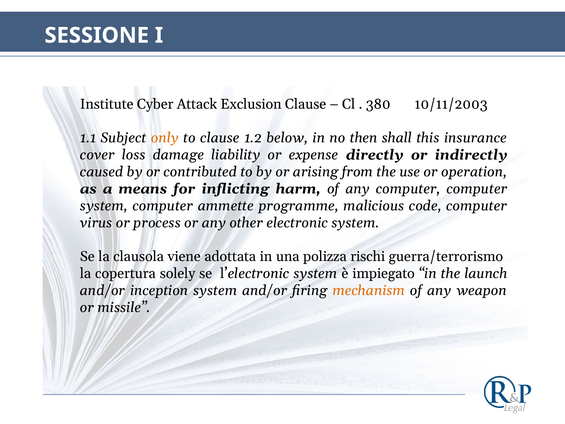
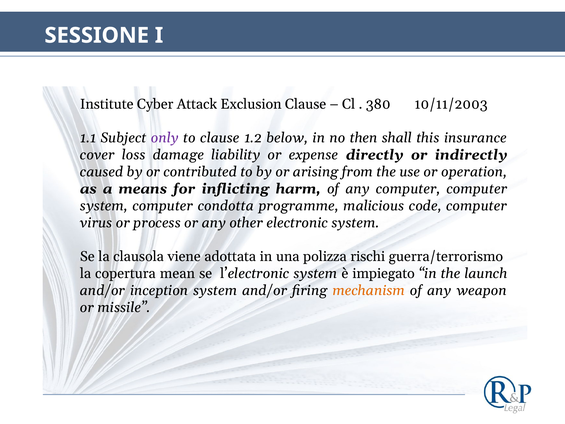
only colour: orange -> purple (165, 138)
ammette: ammette -> condotta (226, 206)
solely: solely -> mean (177, 273)
